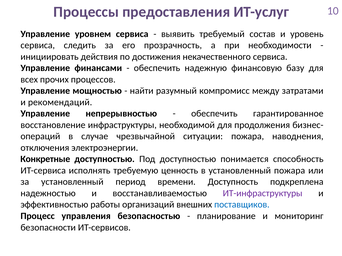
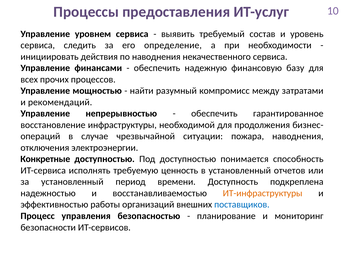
прозрачность: прозрачность -> определение (173, 45)
по достижения: достижения -> наводнения (156, 57)
установленный пожара: пожара -> отчетов (290, 171)
ИТ-инфраструктуры colour: purple -> orange (263, 194)
